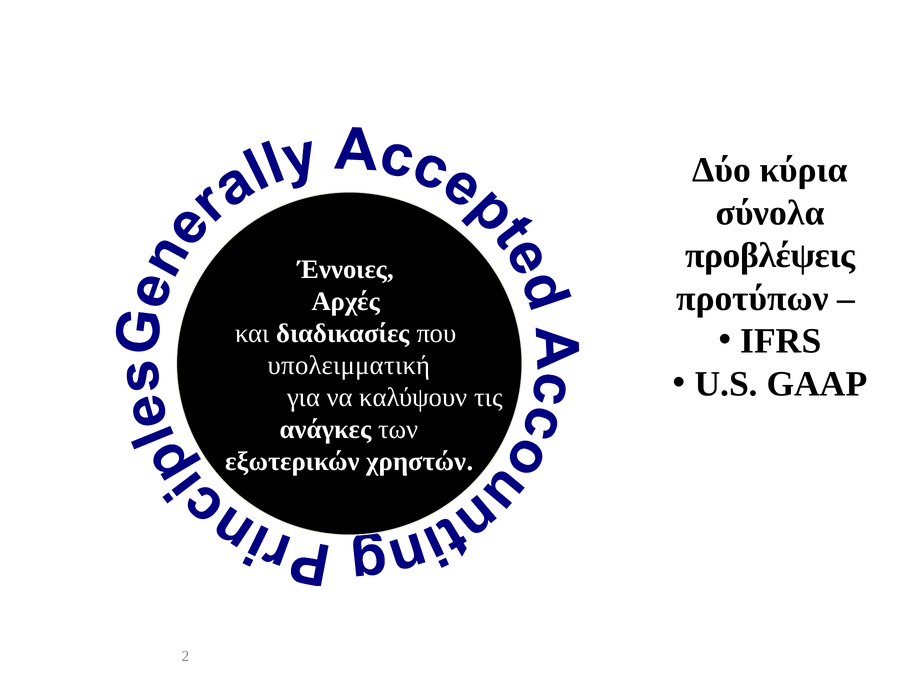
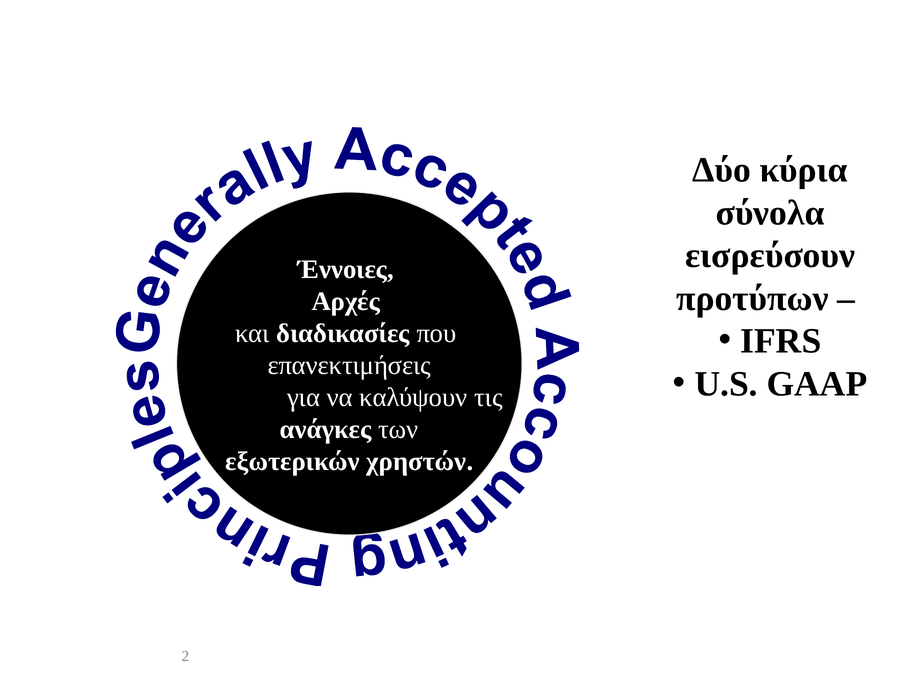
προβλέψεις: προβλέψεις -> εισρεύσουν (770, 255)
υπολειμματική: υπολειμματική -> επανεκτιμήσεις (349, 365)
